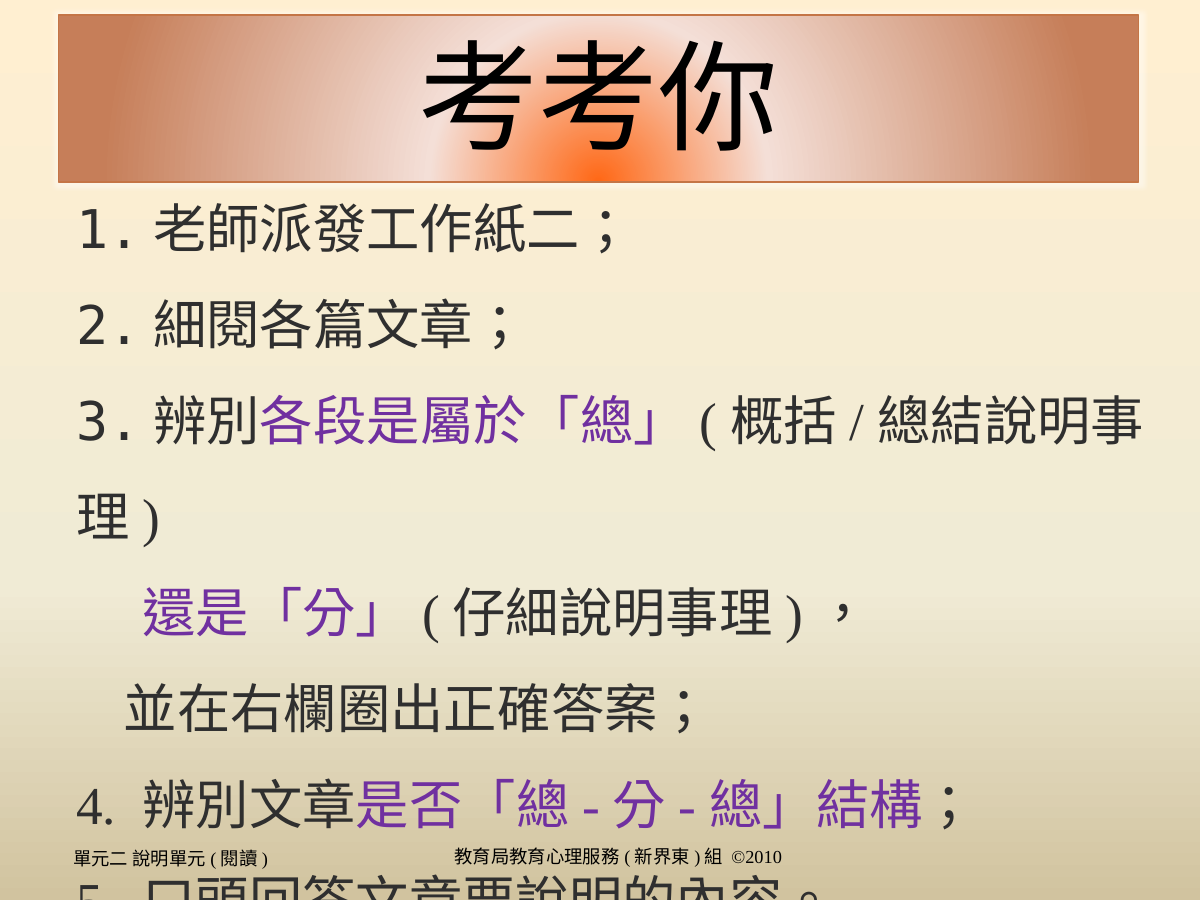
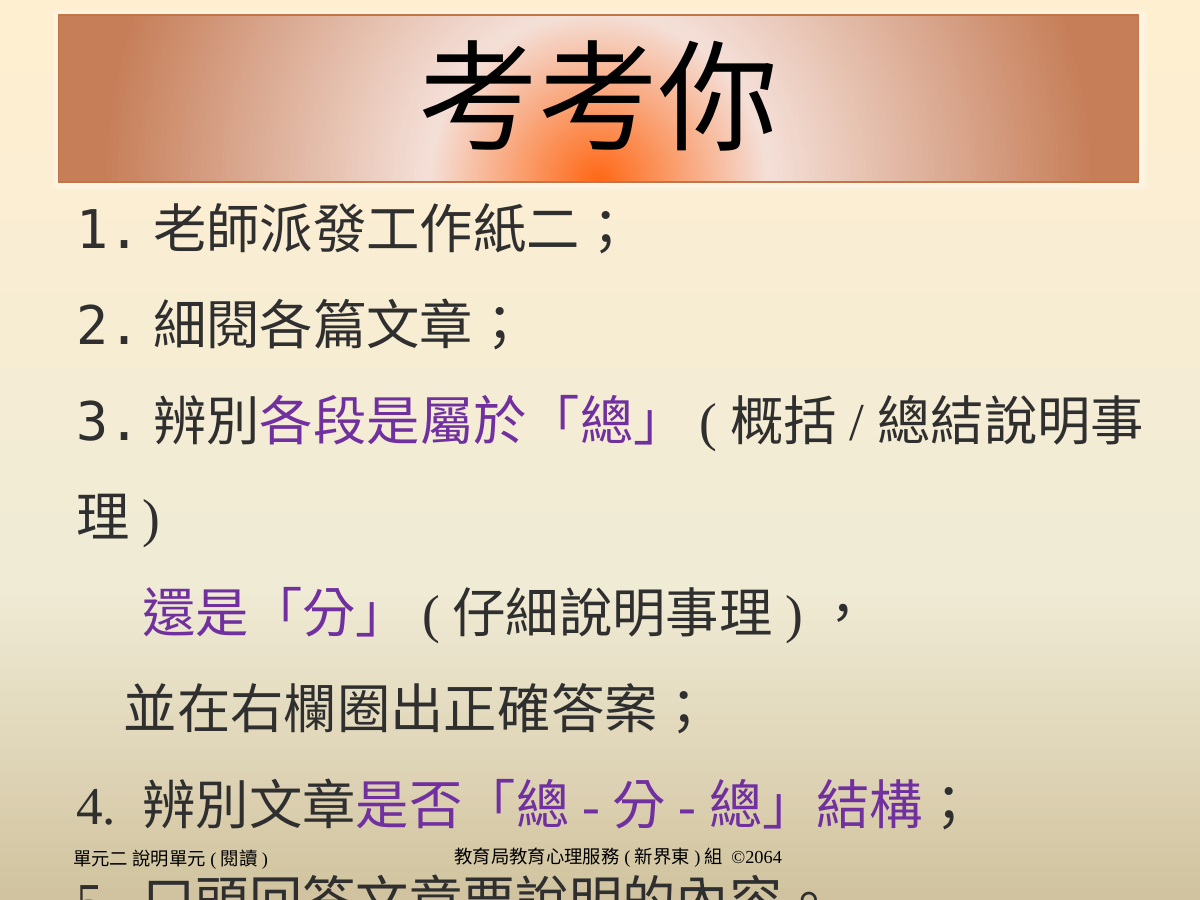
©2010: ©2010 -> ©2064 (757, 857)
